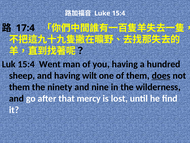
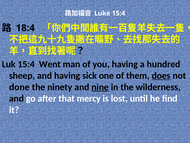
17:4: 17:4 -> 18:4 (25, 28)
wilt: wilt -> sick (90, 75)
them: them -> done (19, 87)
nine underline: none -> present (100, 87)
